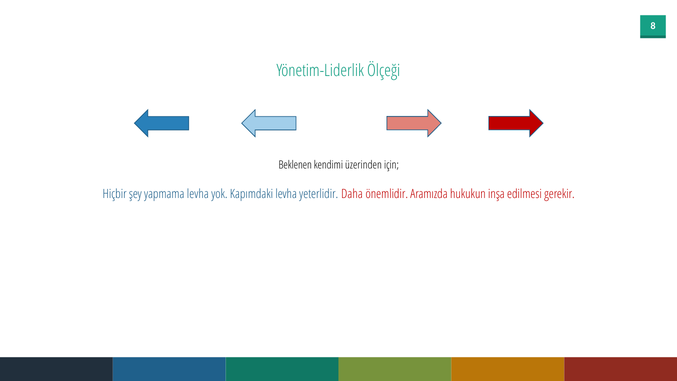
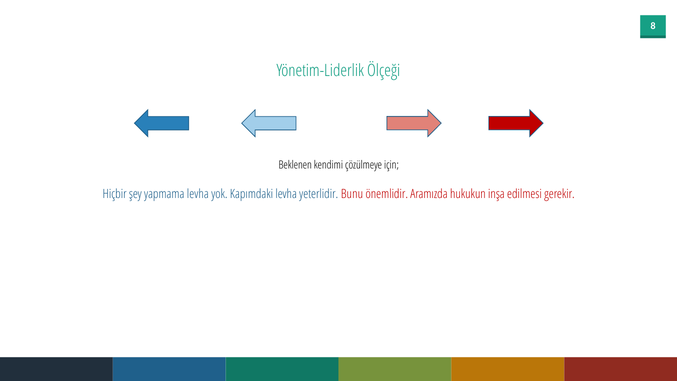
üzerinden: üzerinden -> çözülmeye (364, 165)
Daha: Daha -> Bunu (352, 194)
